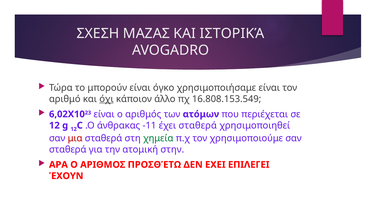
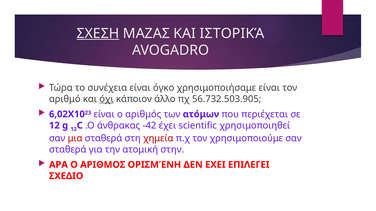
ΣΧΕΣΗ underline: none -> present (98, 33)
μπορούν: μπορούν -> συνέχεια (107, 88)
16.808.153.549: 16.808.153.549 -> 56.732.503.905 (227, 99)
-11: -11 -> -42 (149, 126)
έχει σταθερά: σταθερά -> scientific (198, 126)
χημεία colour: green -> red (158, 139)
ΠΡΟΣΘΈΤΩ: ΠΡΟΣΘΈΤΩ -> ΟΡΙΣΜΈΝΗ (154, 165)
ΈΧΟΥΝ: ΈΧΟΥΝ -> ΣΧΕΔΙΟ (66, 176)
